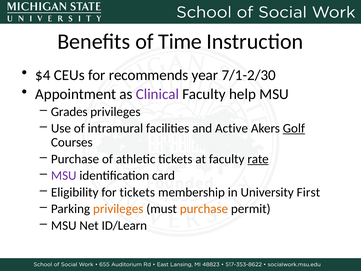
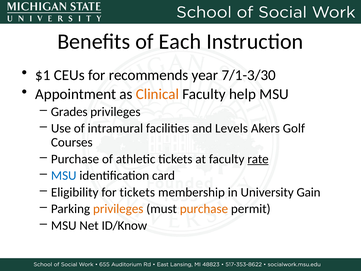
Time: Time -> Each (180, 42)
$4: $4 -> $1 (43, 75)
7/1-2/30: 7/1-2/30 -> 7/1-3/30 (249, 75)
Clinical colour: purple -> orange (157, 94)
Active: Active -> Levels (232, 128)
Golf underline: present -> none (294, 128)
MSU colour: purple -> blue (64, 175)
First: First -> Gain (309, 192)
ID/Learn: ID/Learn -> ID/Know (124, 225)
